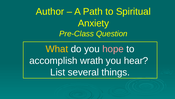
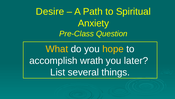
Author: Author -> Desire (50, 12)
hope colour: pink -> yellow (113, 49)
hear: hear -> later (136, 60)
